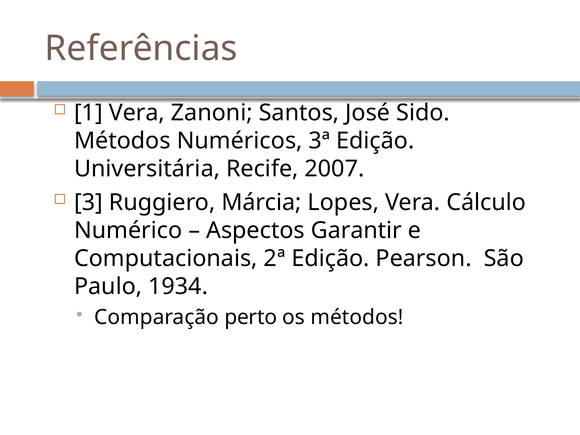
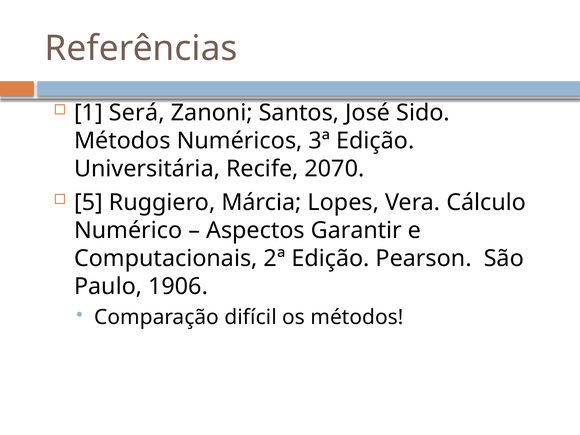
1 Vera: Vera -> Será (137, 113)
2007: 2007 -> 2070 (334, 169)
3: 3 -> 5 (88, 202)
1934: 1934 -> 1906 (178, 287)
perto: perto -> difícil (251, 317)
